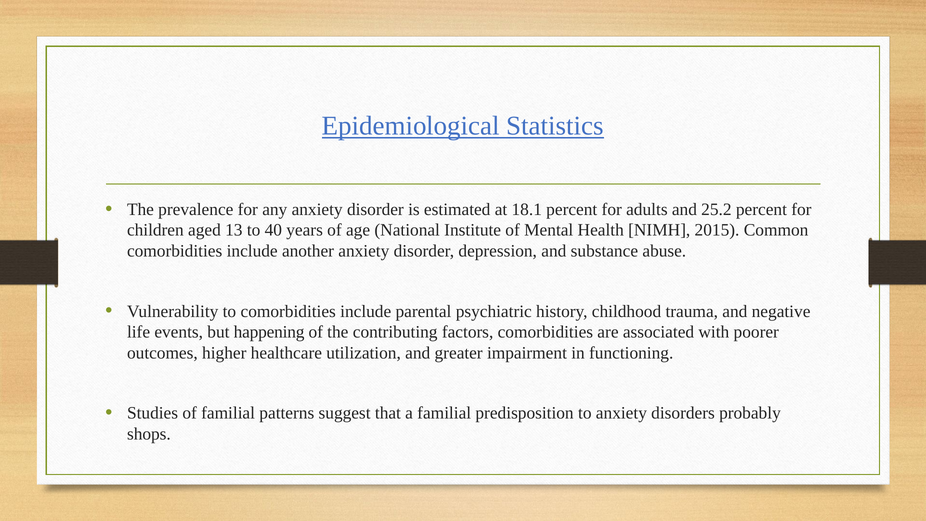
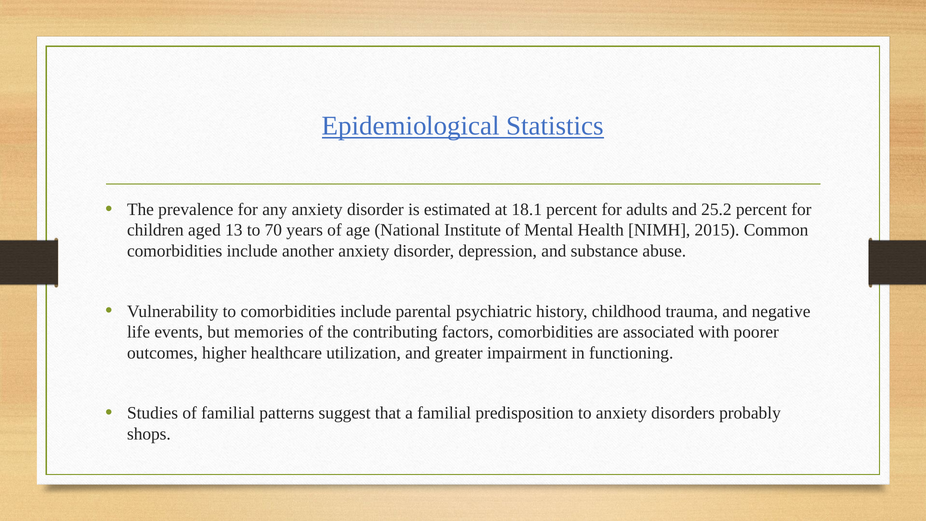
40: 40 -> 70 (273, 230)
happening: happening -> memories (269, 332)
